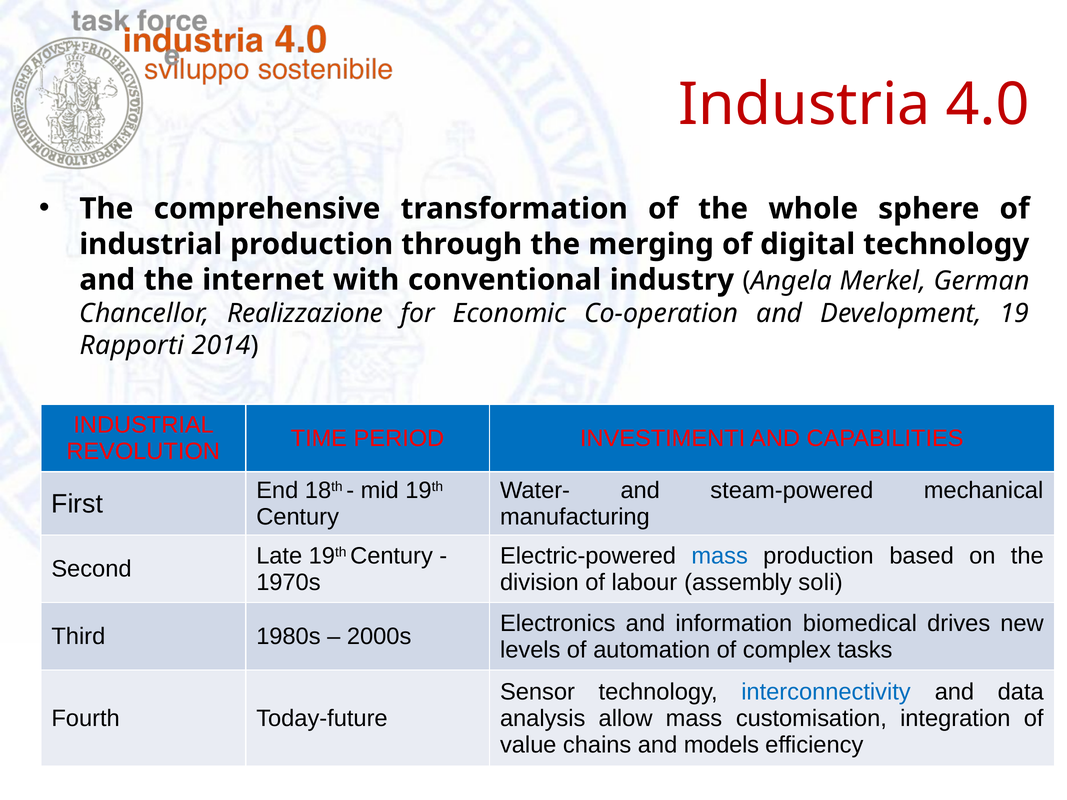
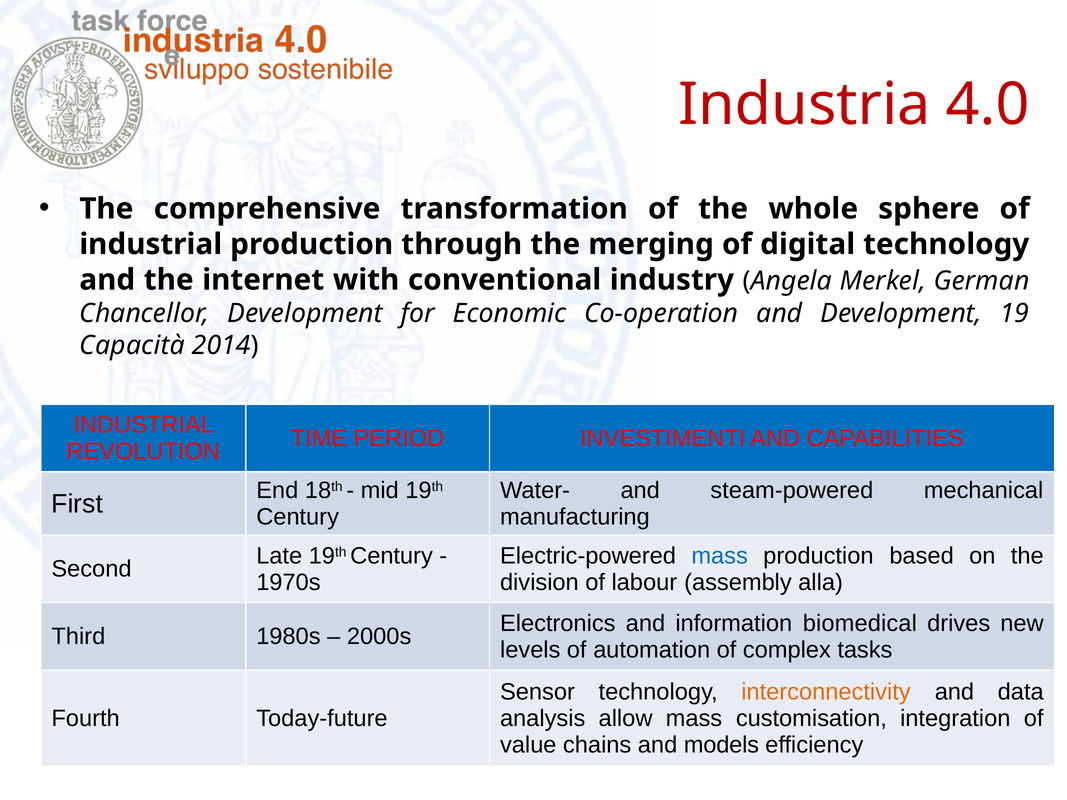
Chancellor Realizzazione: Realizzazione -> Development (305, 314)
Rapporti: Rapporti -> Capacità (132, 346)
soli: soli -> alla (821, 583)
interconnectivity colour: blue -> orange (826, 692)
